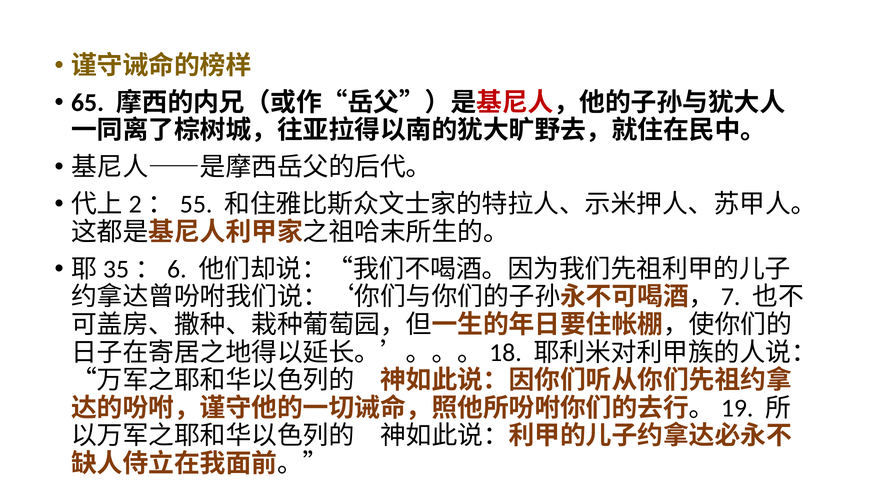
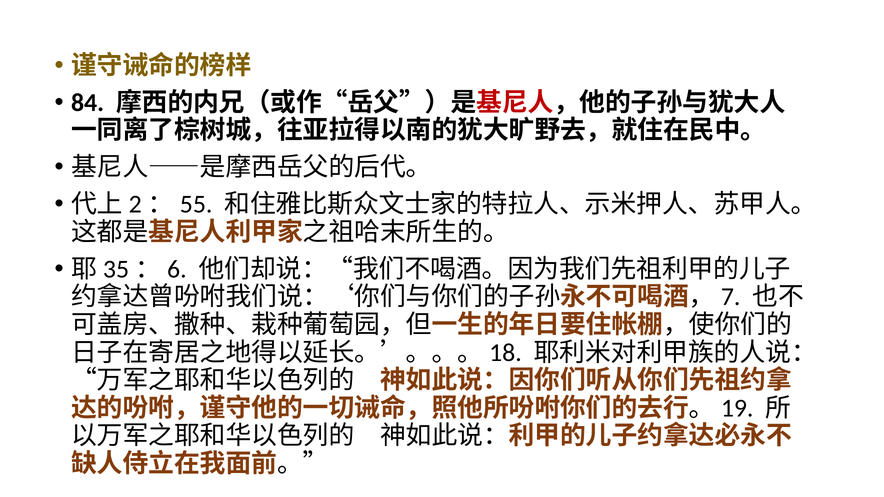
65: 65 -> 84 (88, 103)
